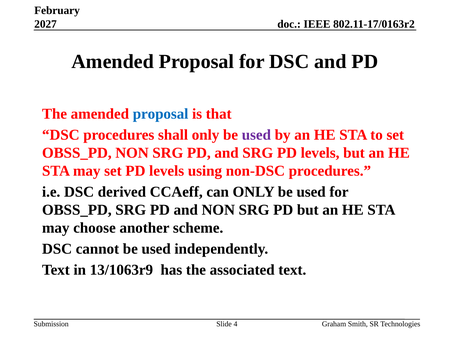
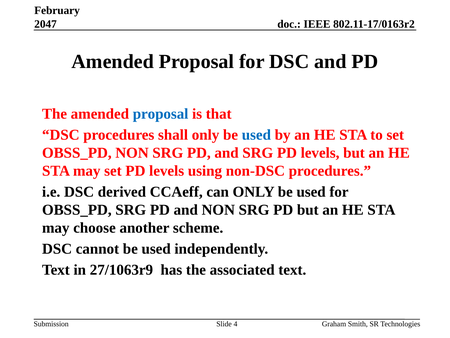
2027: 2027 -> 2047 (46, 24)
used colour: purple -> blue (256, 135)
13/1063r9: 13/1063r9 -> 27/1063r9 (121, 270)
